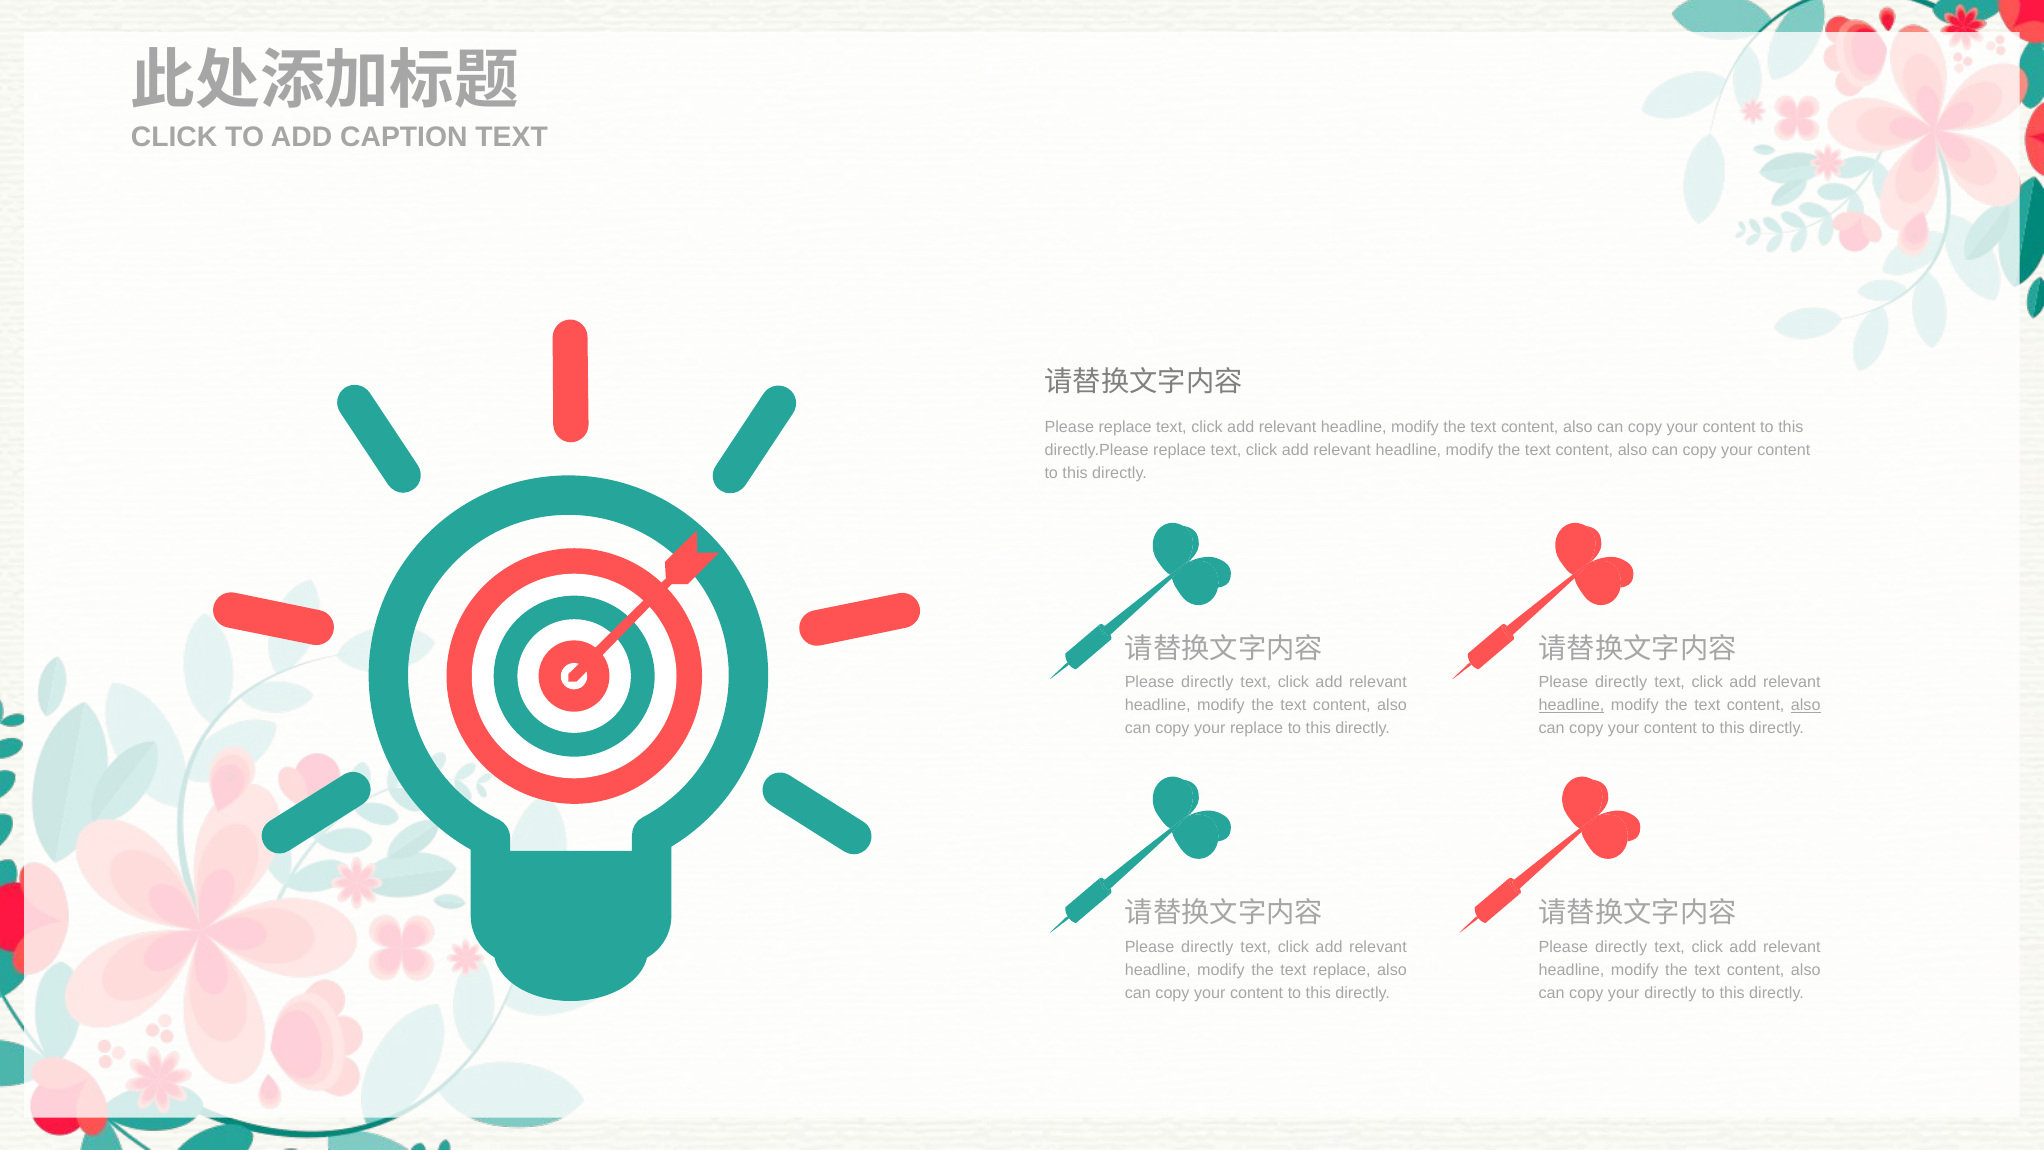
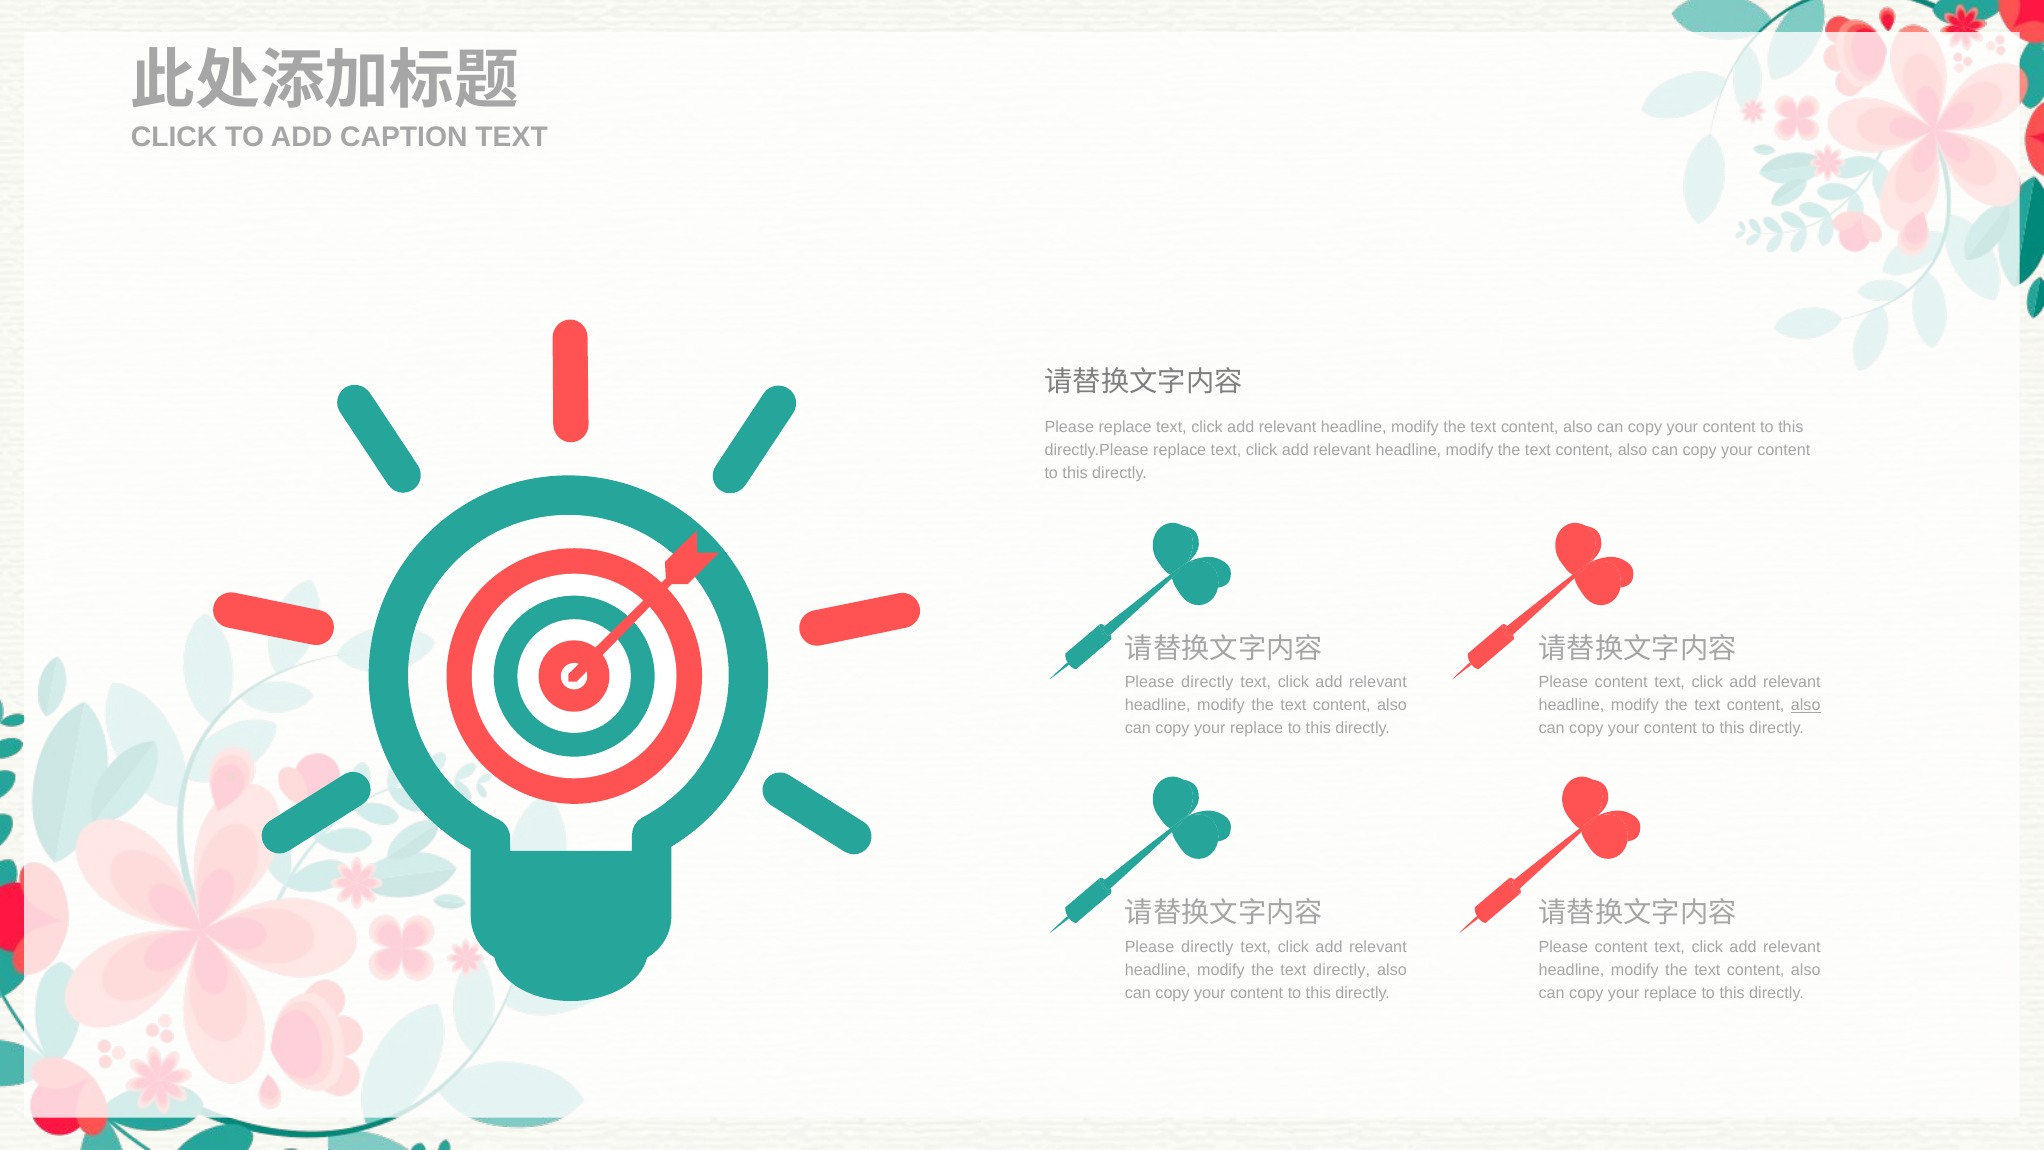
directly: directly -> content (1621, 682)
headline underline: present -> none (1572, 705)
directly: directly -> content (1621, 947)
text replace: replace -> directly (1342, 970)
directly: directly -> replace (1670, 993)
